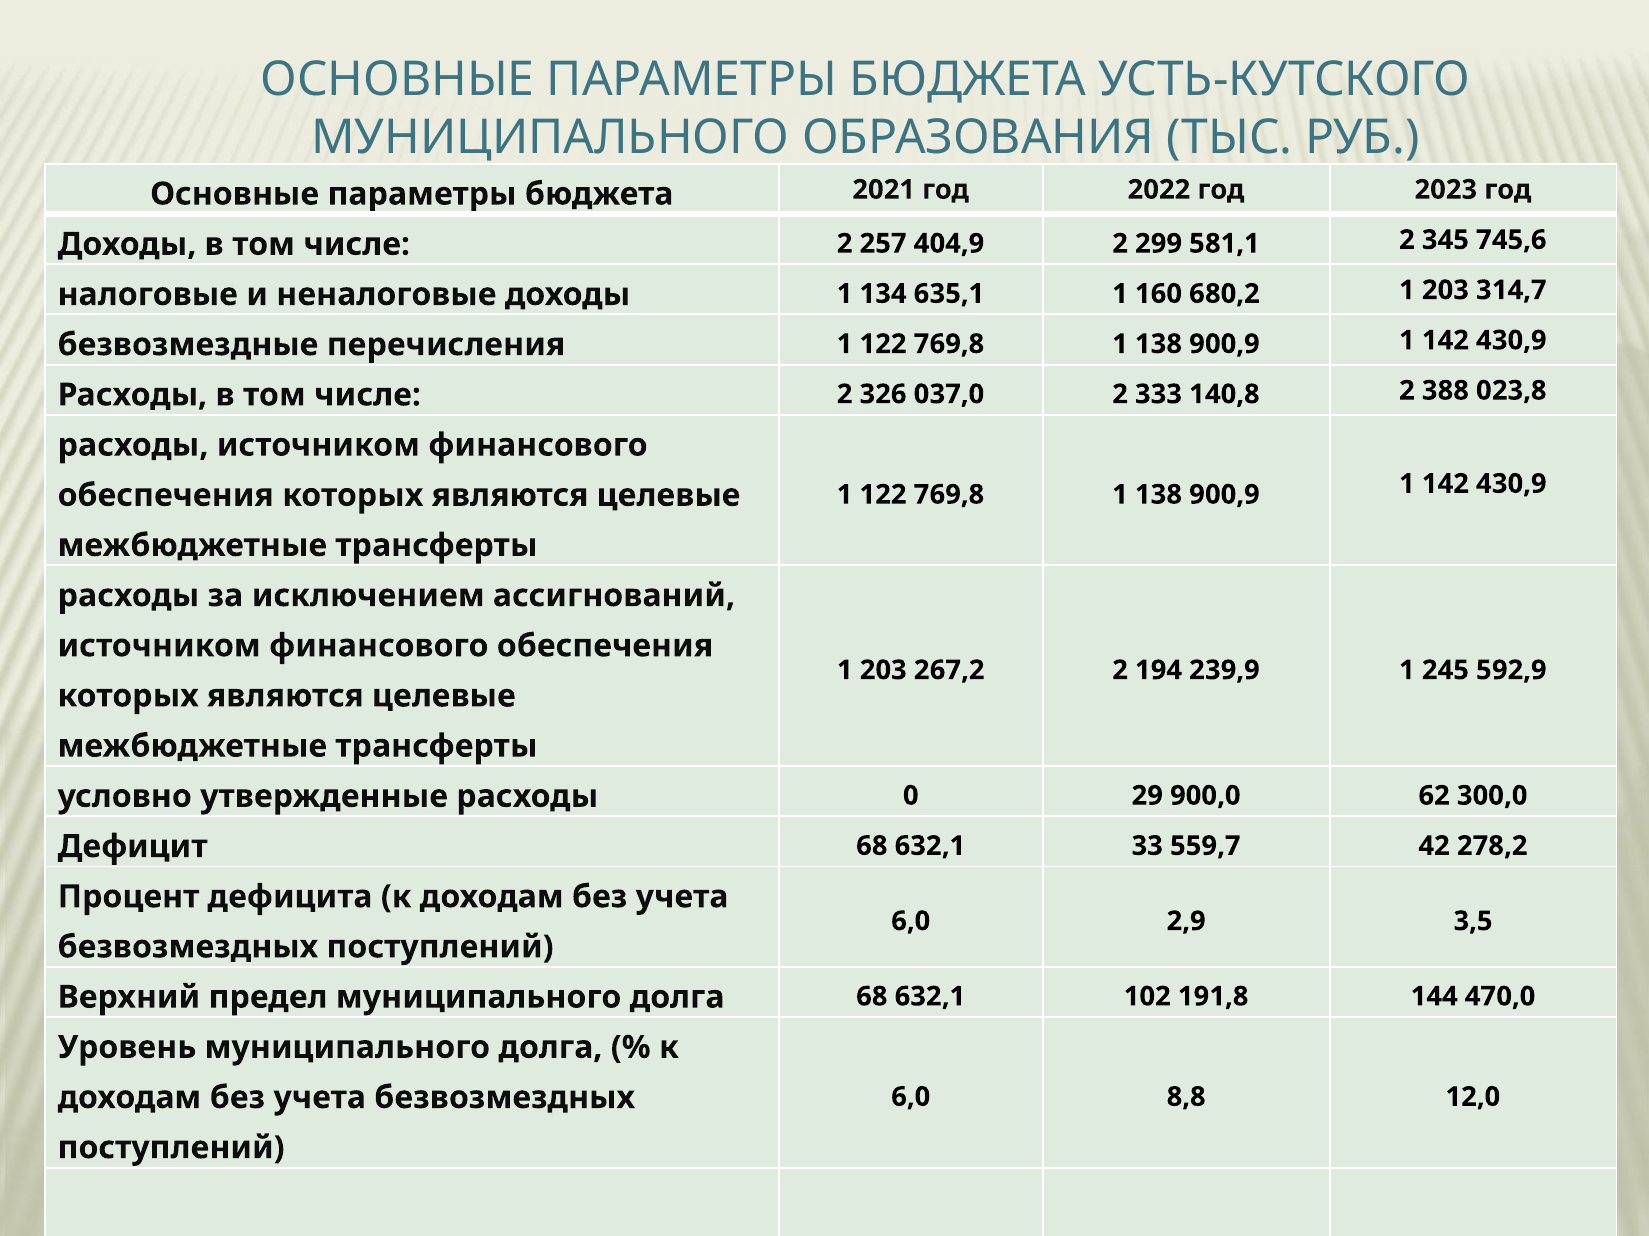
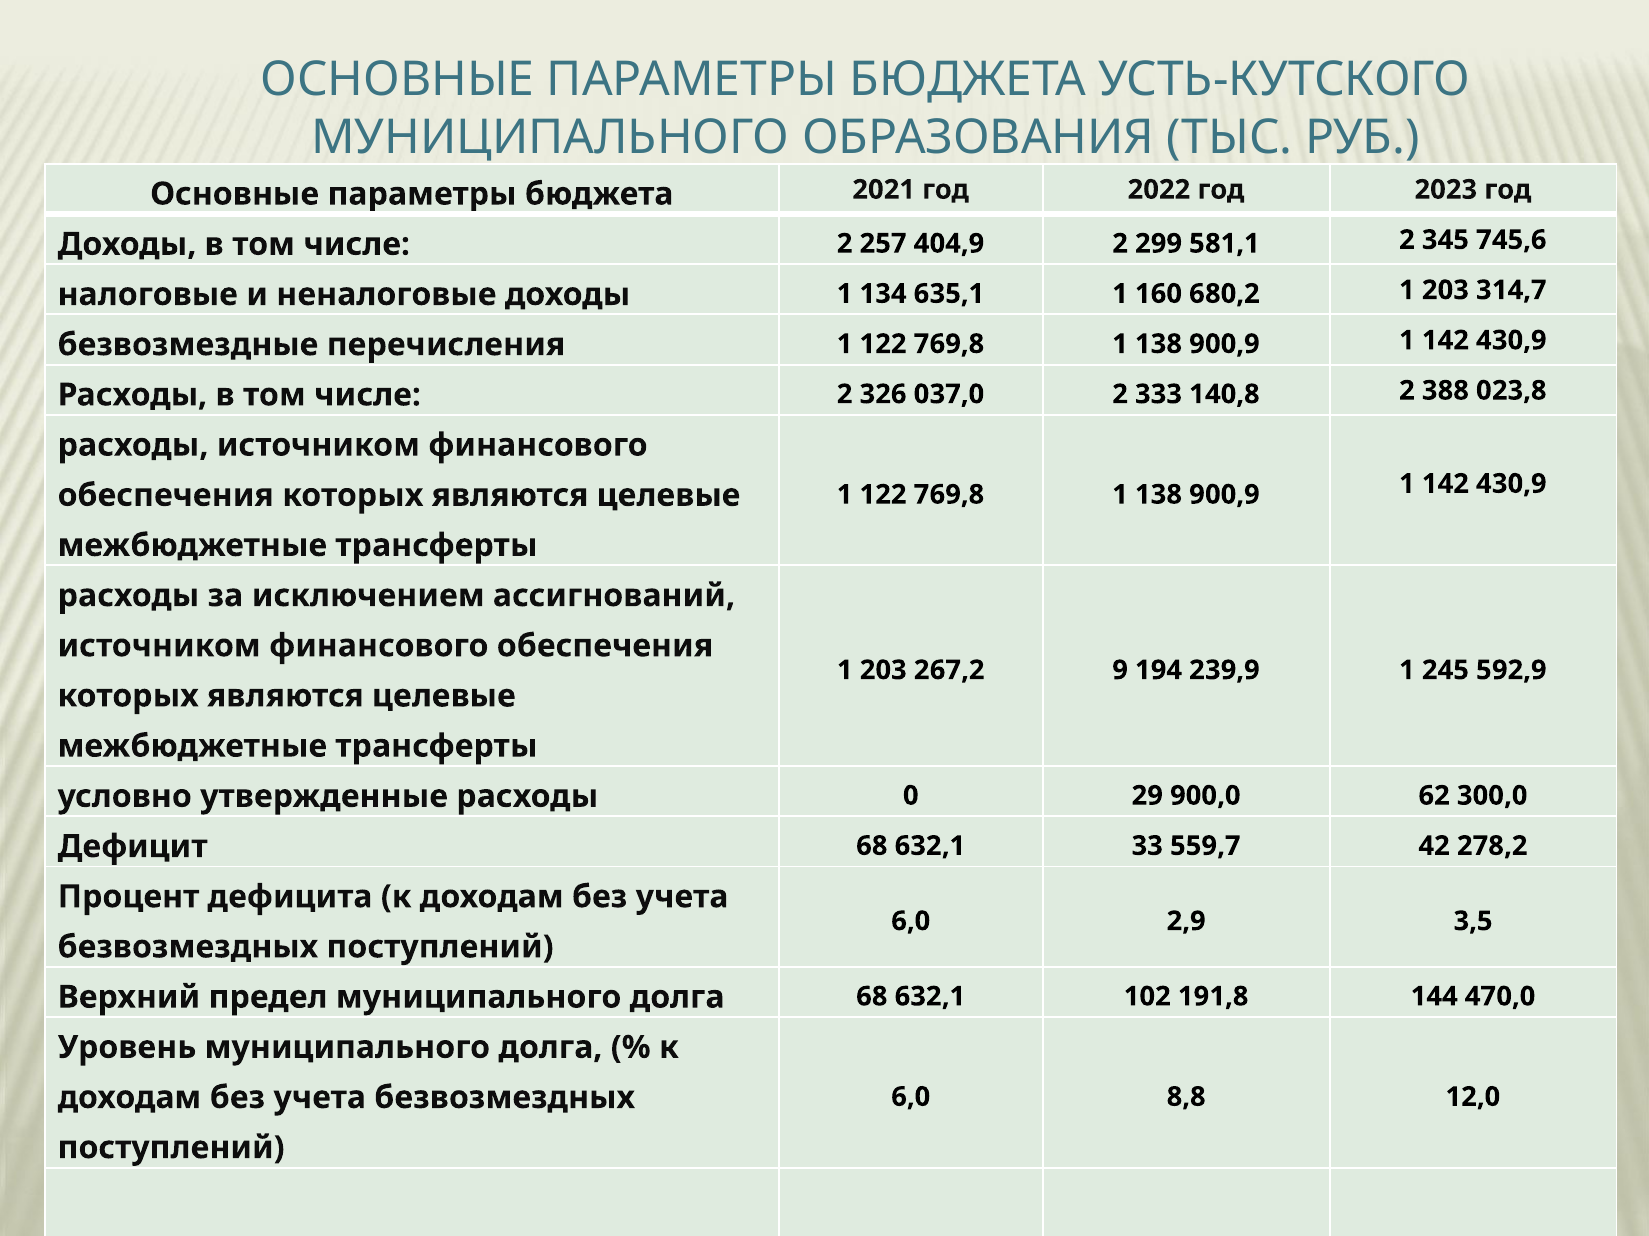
267,2 2: 2 -> 9 (1120, 671)
